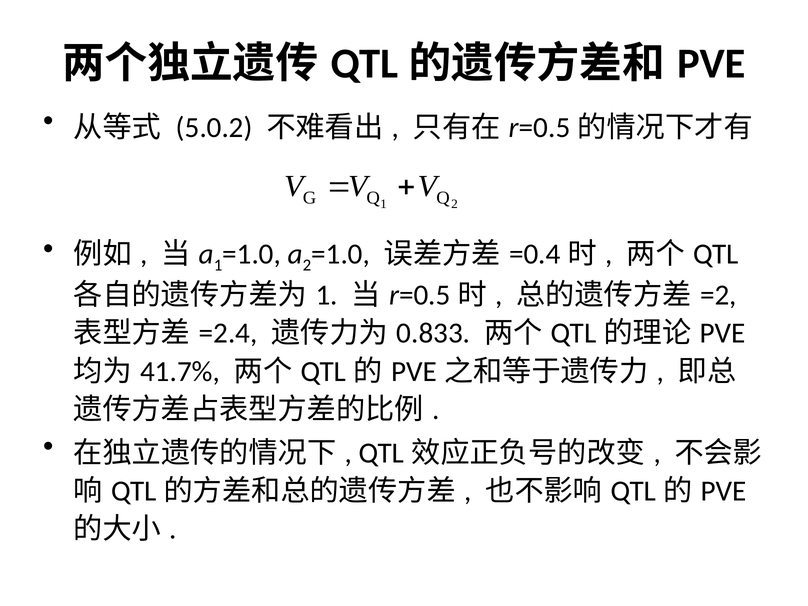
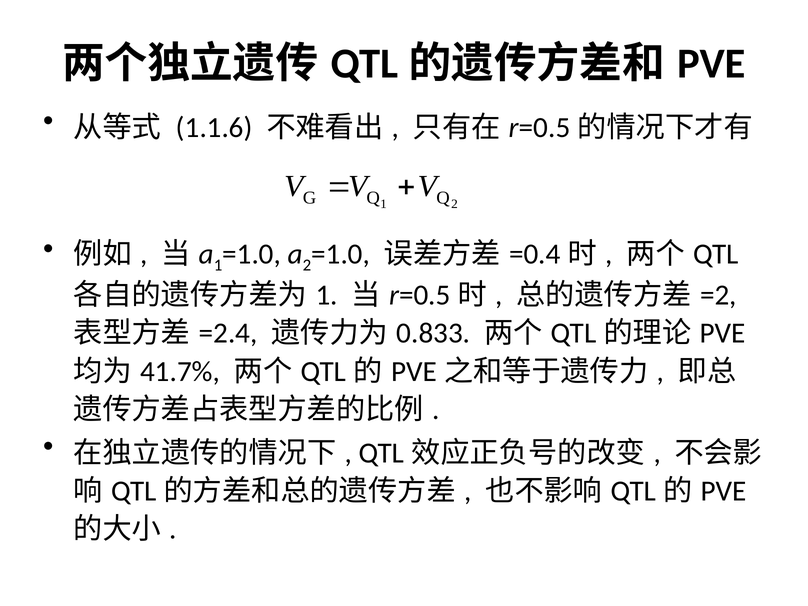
5.0.2: 5.0.2 -> 1.1.6 (214, 128)
